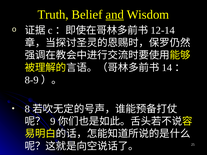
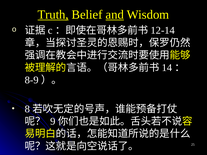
Truth underline: none -> present (53, 15)
